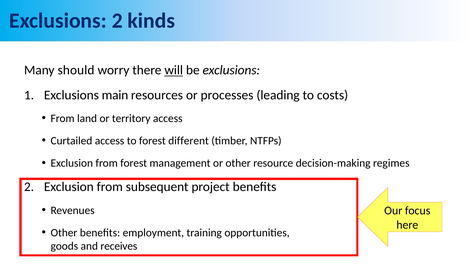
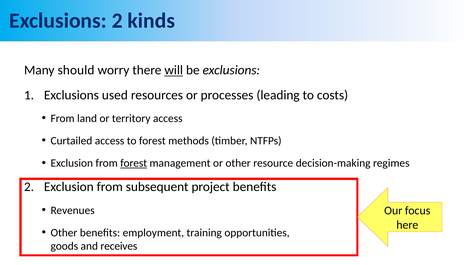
main: main -> used (115, 95)
different: different -> methods (189, 141)
forest underline: none -> present (134, 163)
